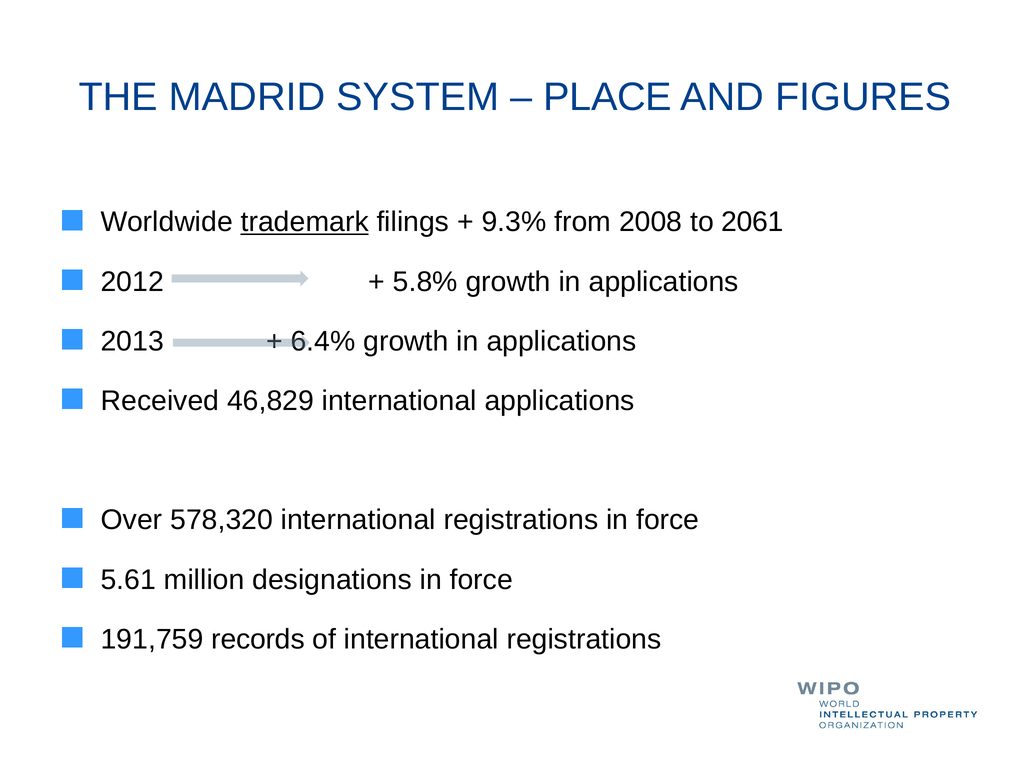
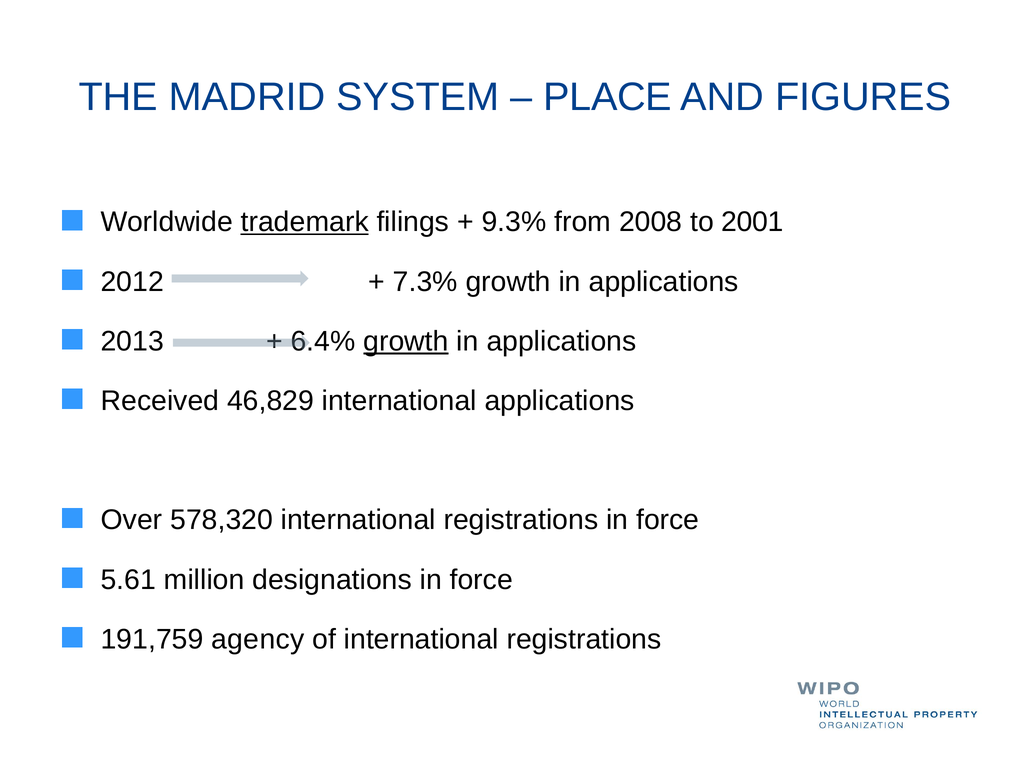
2061: 2061 -> 2001 (752, 222)
5.8%: 5.8% -> 7.3% (425, 282)
growth underline: none -> present (406, 342)
records: records -> agency (258, 640)
